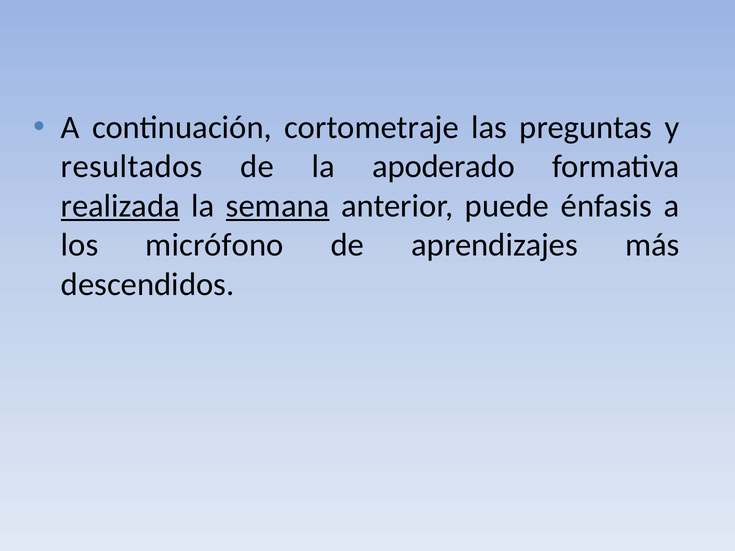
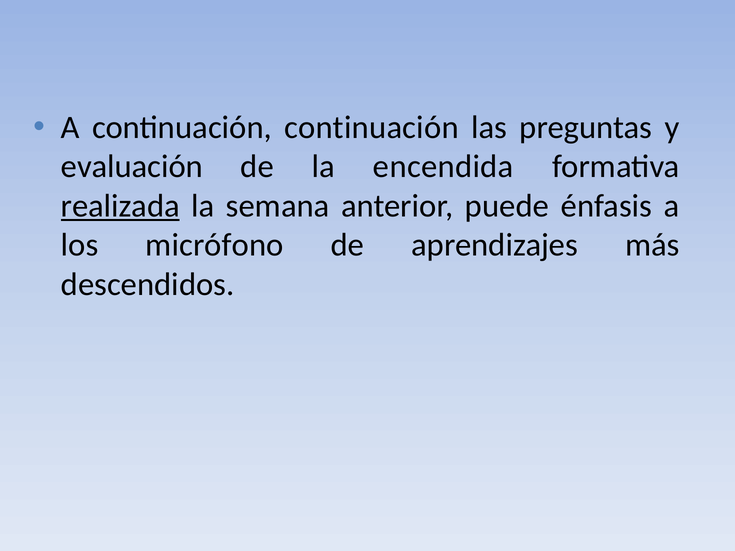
continuación cortometraje: cortometraje -> continuación (371, 128)
resultados: resultados -> evaluación (132, 167)
apoderado: apoderado -> encendida (443, 167)
semana underline: present -> none (278, 206)
